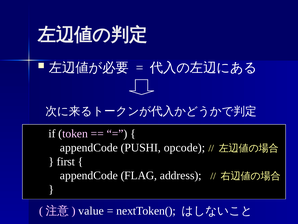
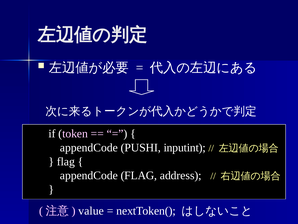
opcode: opcode -> inputint (185, 147)
first: first -> flag (66, 161)
